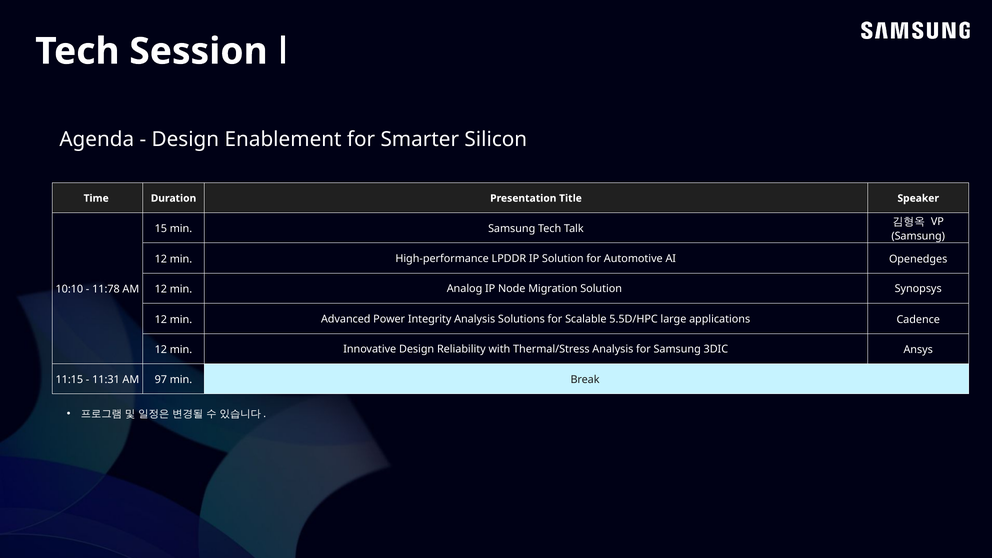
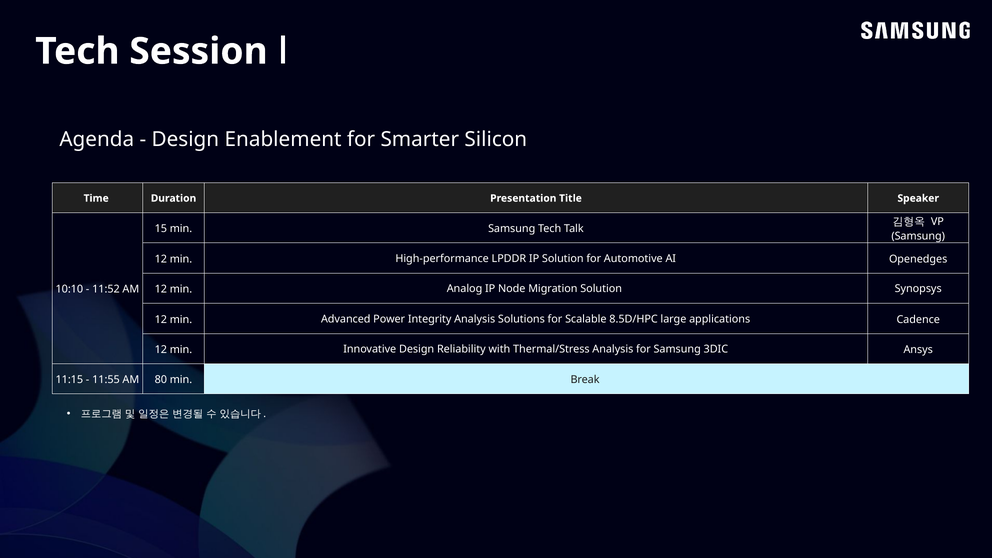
11:78: 11:78 -> 11:52 (106, 289)
5.5D/HPC: 5.5D/HPC -> 8.5D/HPC (634, 319)
11:31: 11:31 -> 11:55 (106, 380)
97: 97 -> 80 (161, 380)
